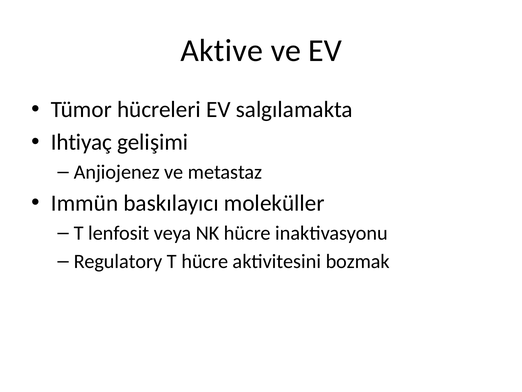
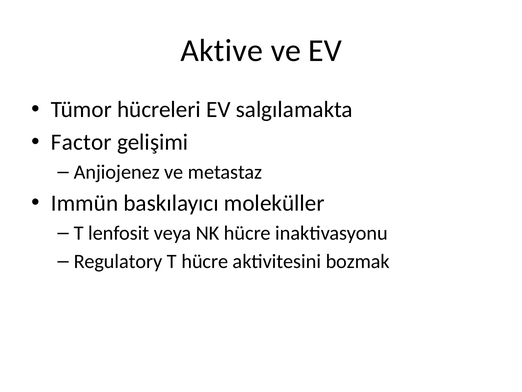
Ihtiyaç: Ihtiyaç -> Factor (81, 142)
